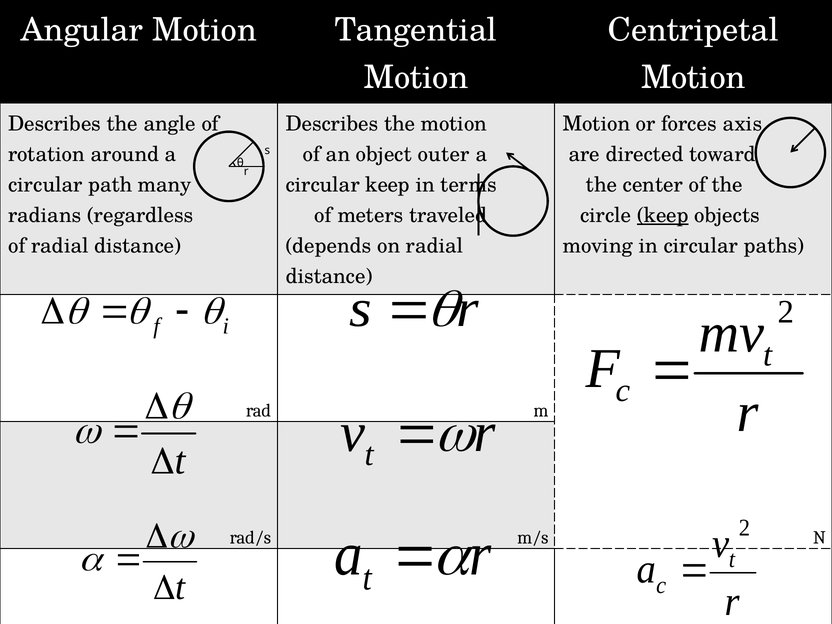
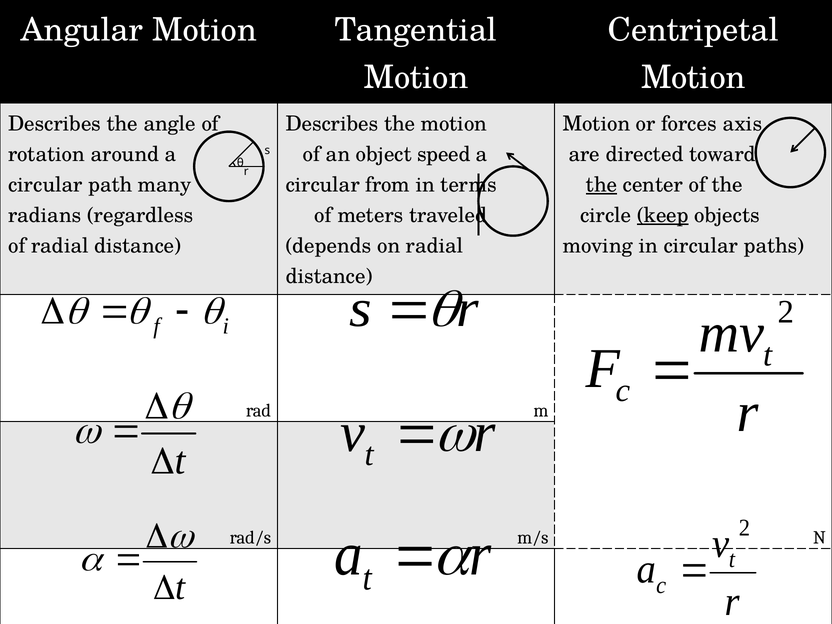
outer: outer -> speed (444, 154)
circular keep: keep -> from (388, 185)
the underline: none -> present (602, 185)
